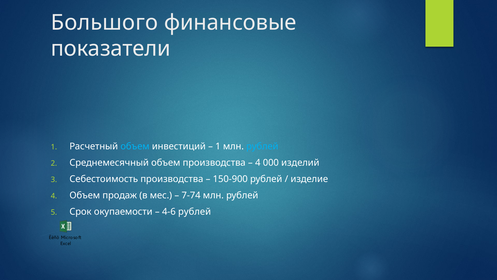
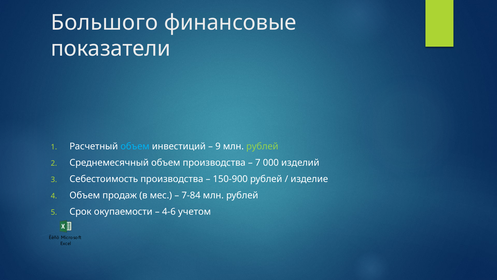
1: 1 -> 9 (218, 146)
рублей colour: light blue -> light green (262, 146)
4: 4 -> 7 (258, 162)
7-74: 7-74 -> 7-84 (191, 195)
4-6 рублей: рублей -> учетом (195, 212)
